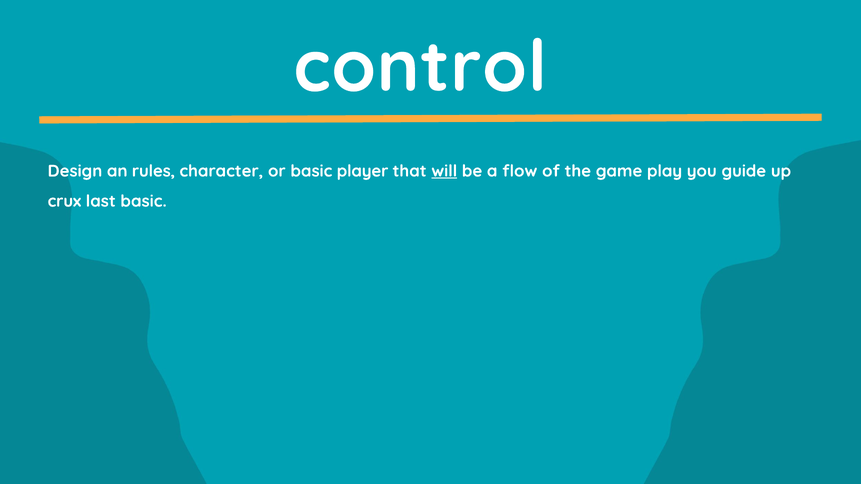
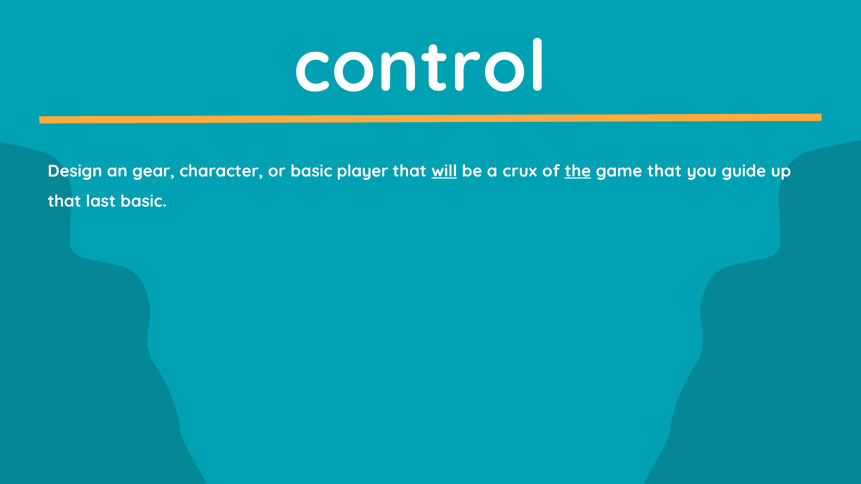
rules: rules -> gear (153, 171)
flow: flow -> crux (520, 171)
the underline: none -> present (578, 171)
game play: play -> that (664, 171)
crux: crux -> that (64, 201)
